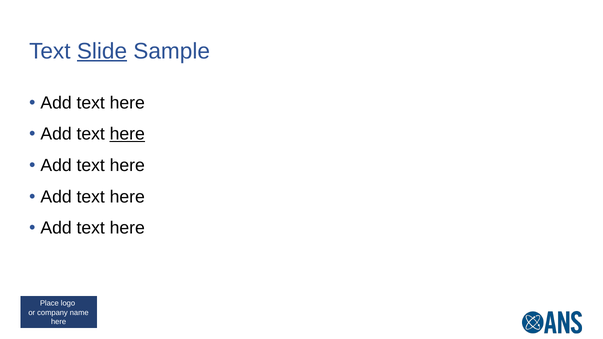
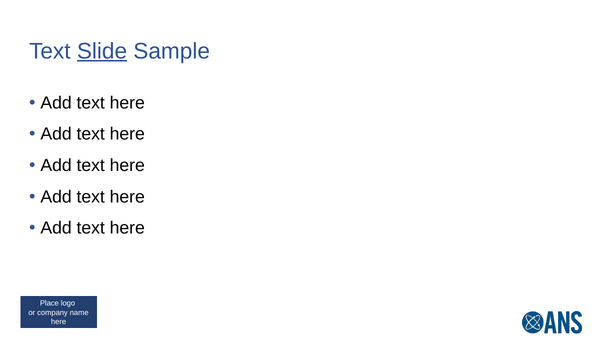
here underline: present -> none (127, 134)
